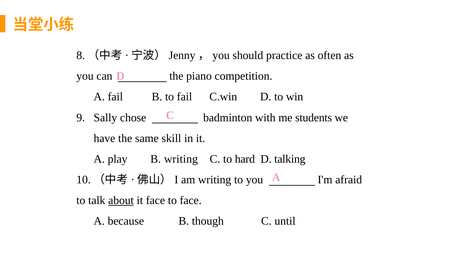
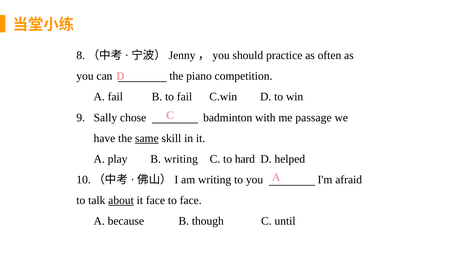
students: students -> passage (314, 117)
same underline: none -> present (147, 138)
talking: talking -> helped (290, 159)
